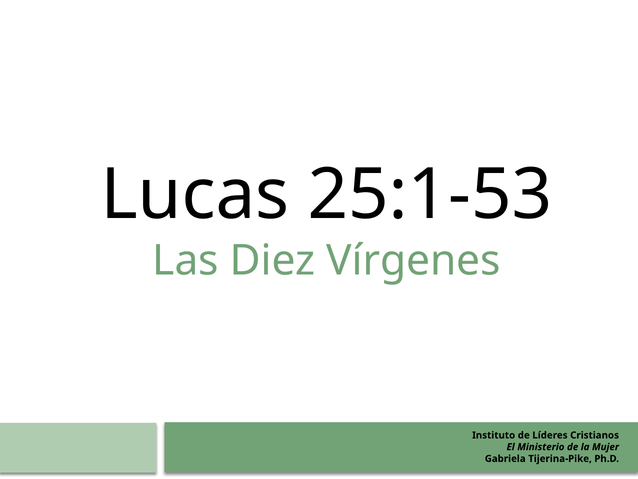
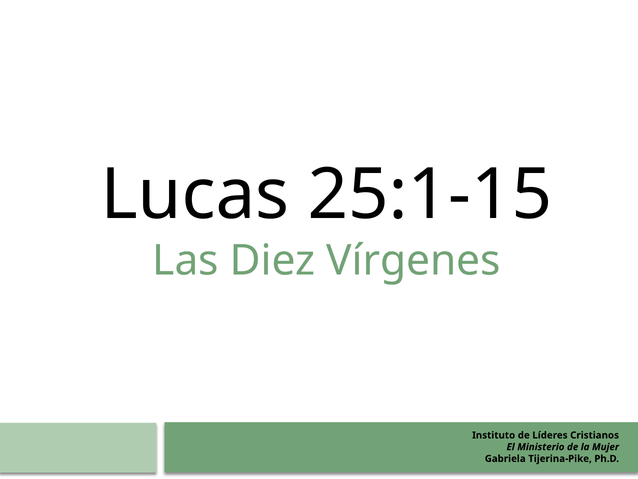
25:1-53: 25:1-53 -> 25:1-15 (430, 194)
